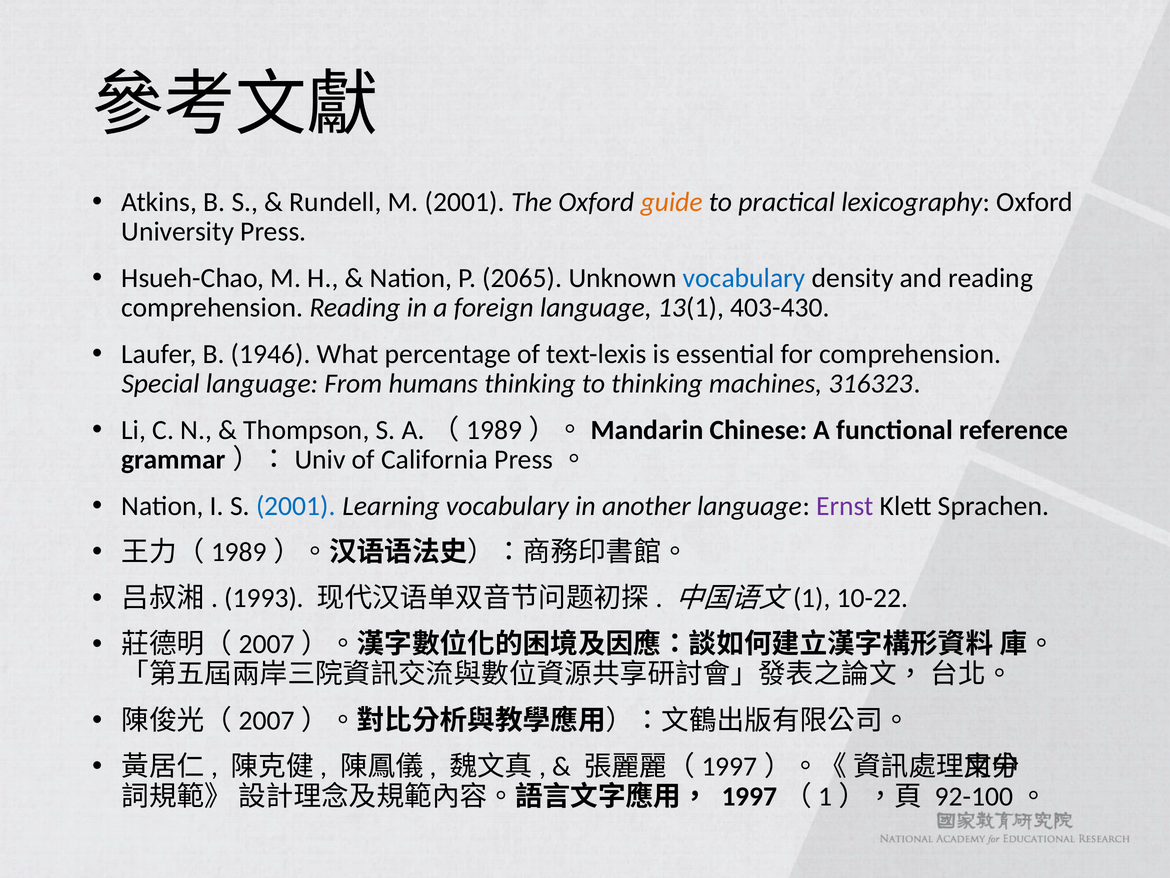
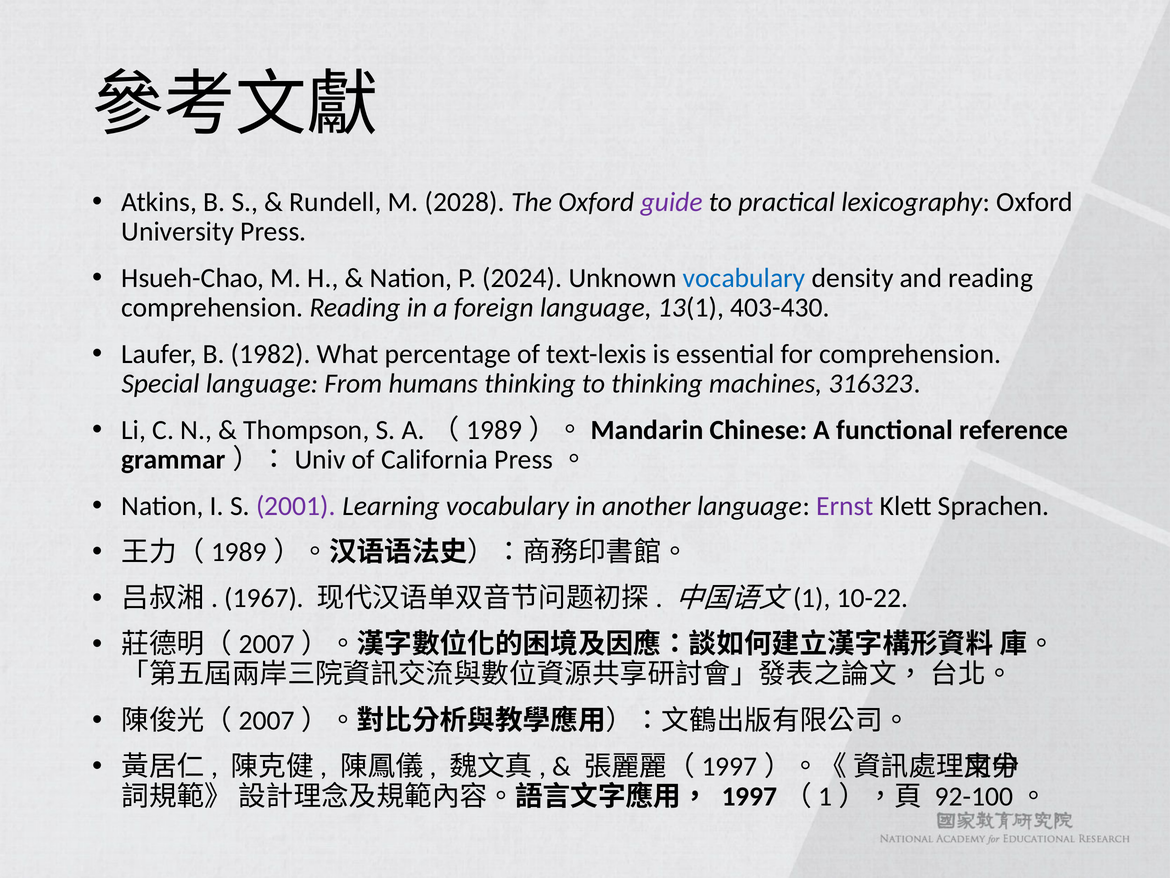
M 2001: 2001 -> 2028 (465, 202)
guide colour: orange -> purple (672, 202)
2065: 2065 -> 2024 (522, 278)
1946: 1946 -> 1982 (271, 354)
2001 colour: blue -> purple (296, 506)
1993: 1993 -> 1967 (264, 598)
